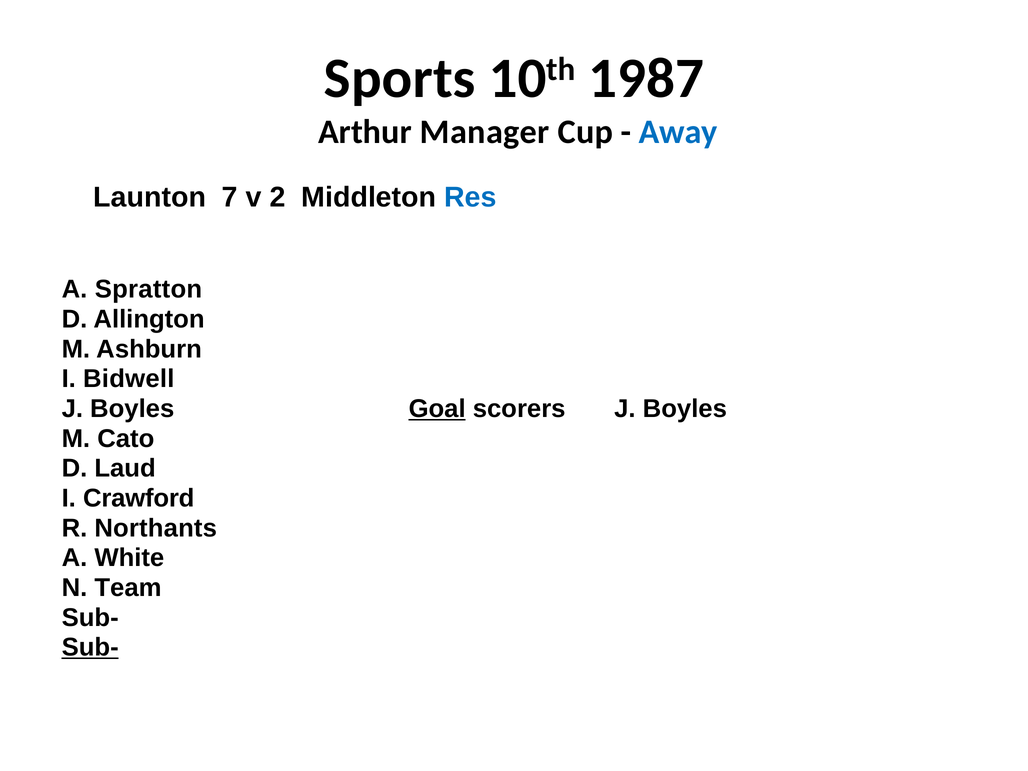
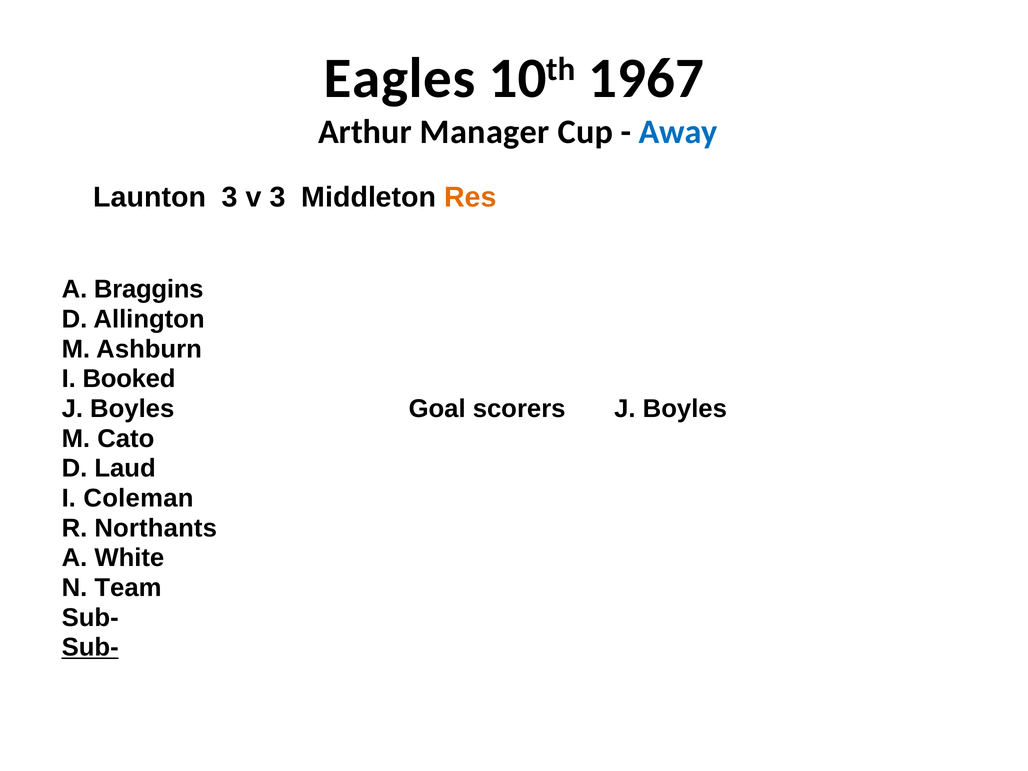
Sports: Sports -> Eagles (400, 79)
1987: 1987 -> 1967 (646, 79)
Launton 7: 7 -> 3 (230, 198)
v 2: 2 -> 3 (277, 198)
Res colour: blue -> orange (470, 198)
Spratton: Spratton -> Braggins (149, 289)
Bidwell: Bidwell -> Booked (129, 379)
Goal underline: present -> none (437, 409)
Crawford: Crawford -> Coleman (138, 498)
